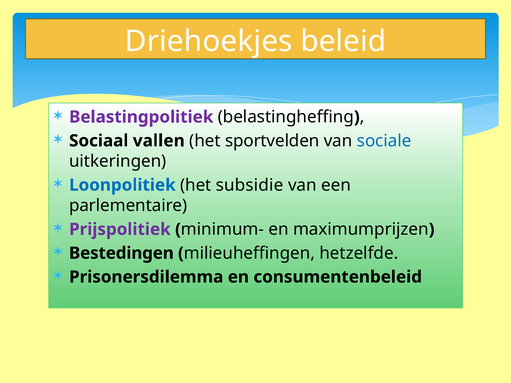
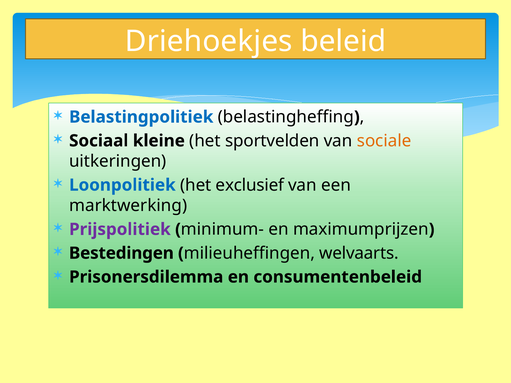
Belastingpolitiek colour: purple -> blue (141, 117)
vallen: vallen -> kleine (159, 141)
sociale colour: blue -> orange (384, 141)
subsidie: subsidie -> exclusief (250, 185)
parlementaire: parlementaire -> marktwerking (128, 206)
hetzelfde: hetzelfde -> welvaarts (359, 253)
